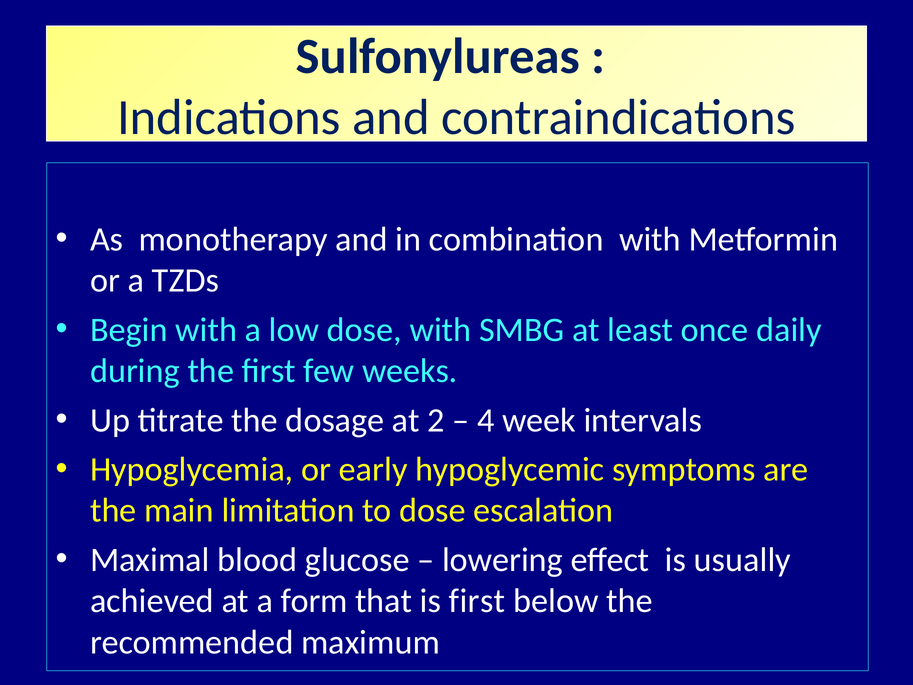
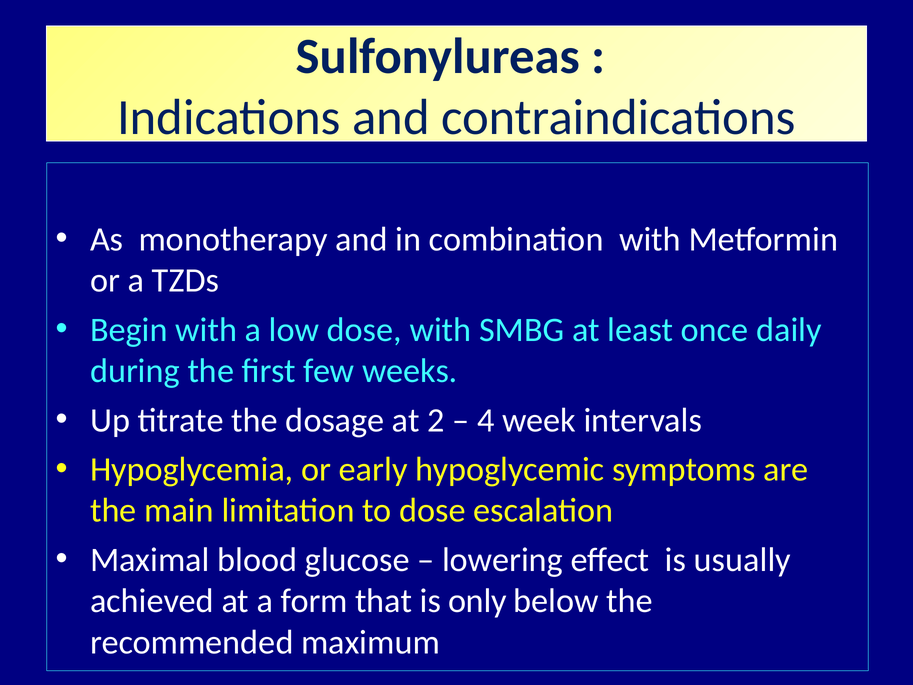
is first: first -> only (477, 601)
